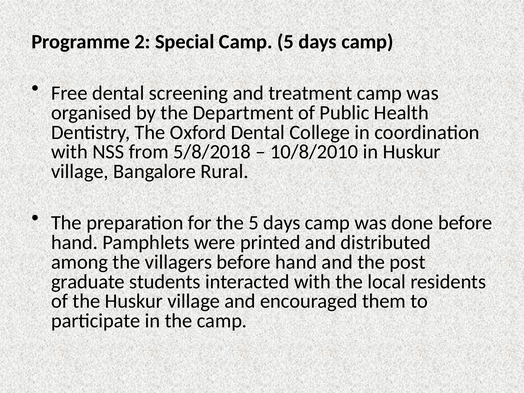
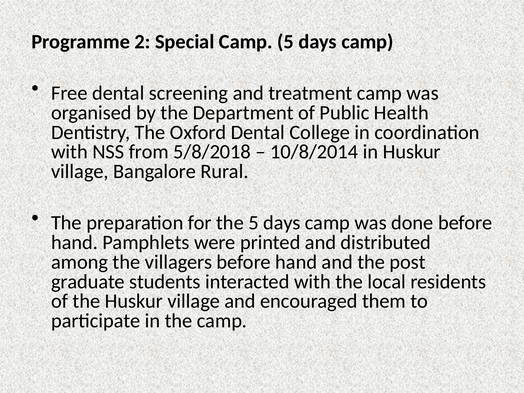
10/8/2010: 10/8/2010 -> 10/8/2014 (314, 152)
